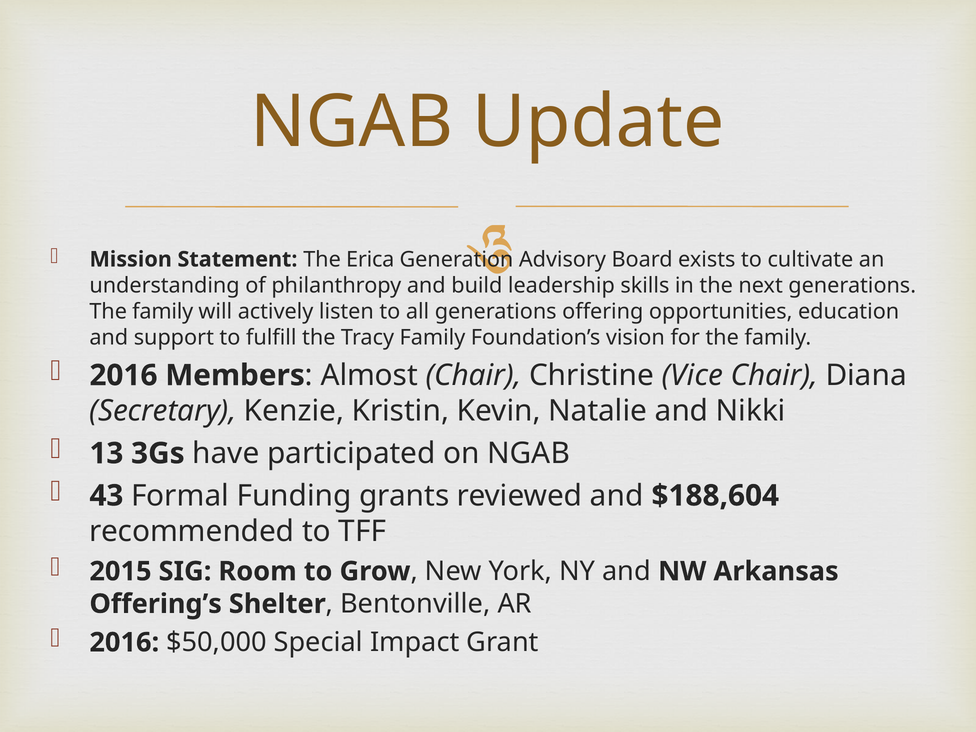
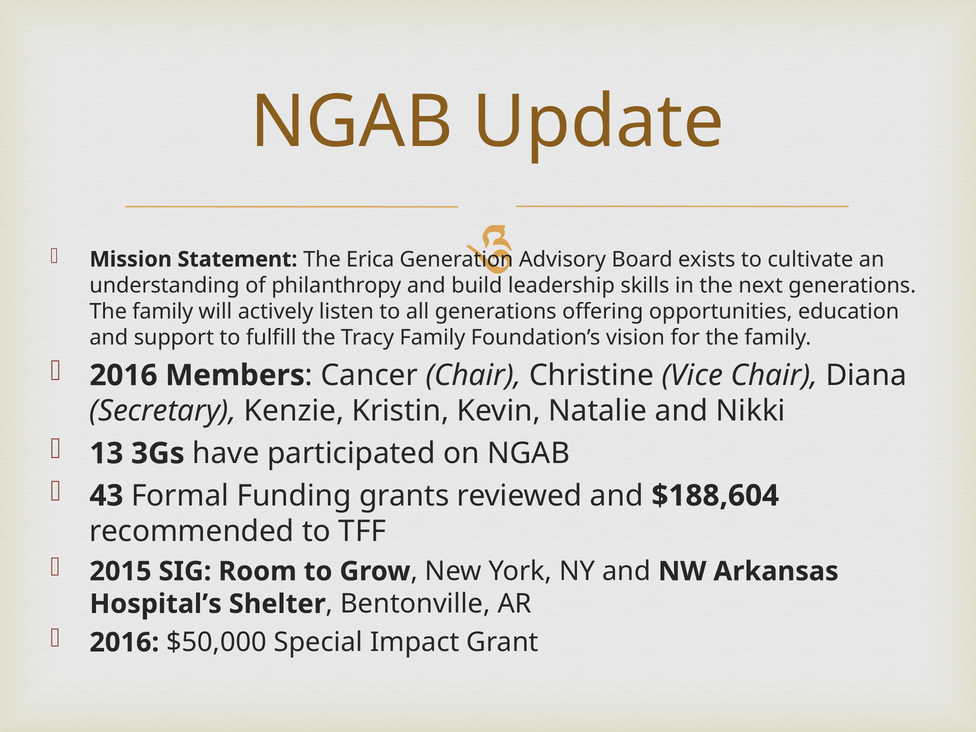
Almost: Almost -> Cancer (369, 375)
Offering’s: Offering’s -> Hospital’s (156, 604)
